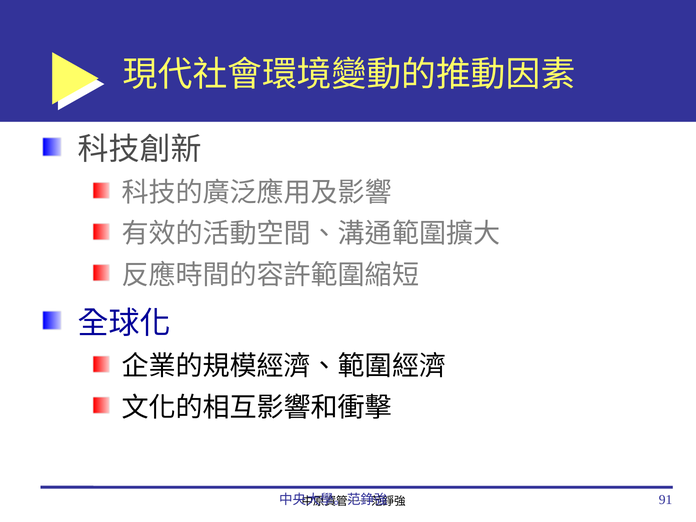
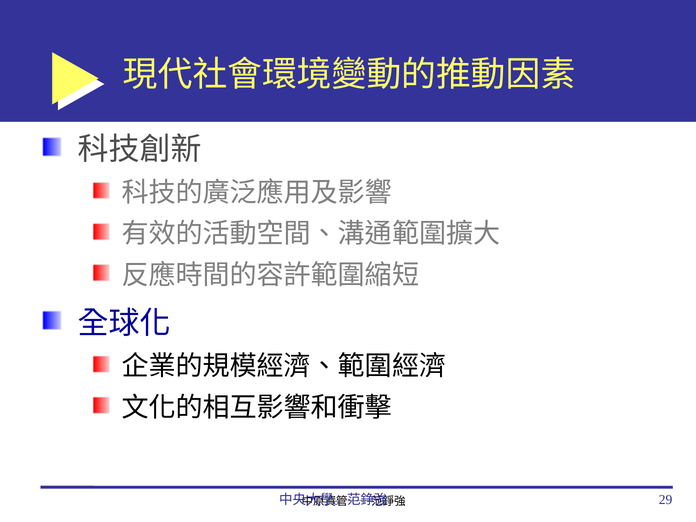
91: 91 -> 29 (666, 500)
